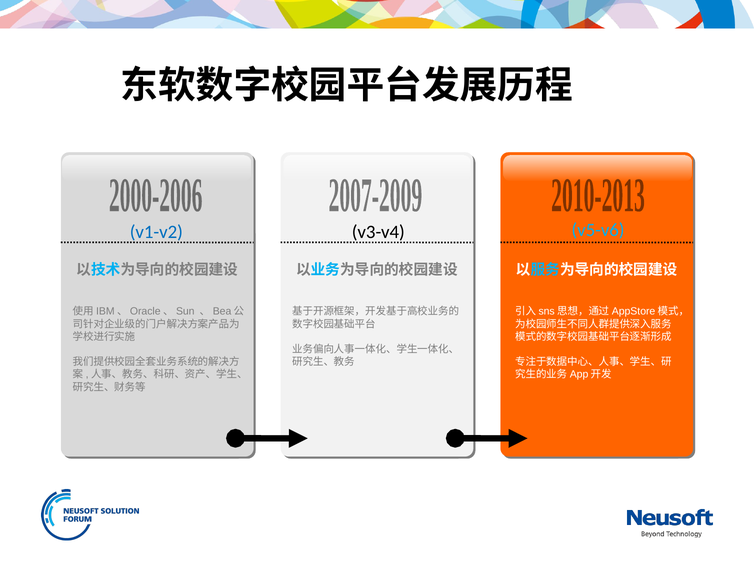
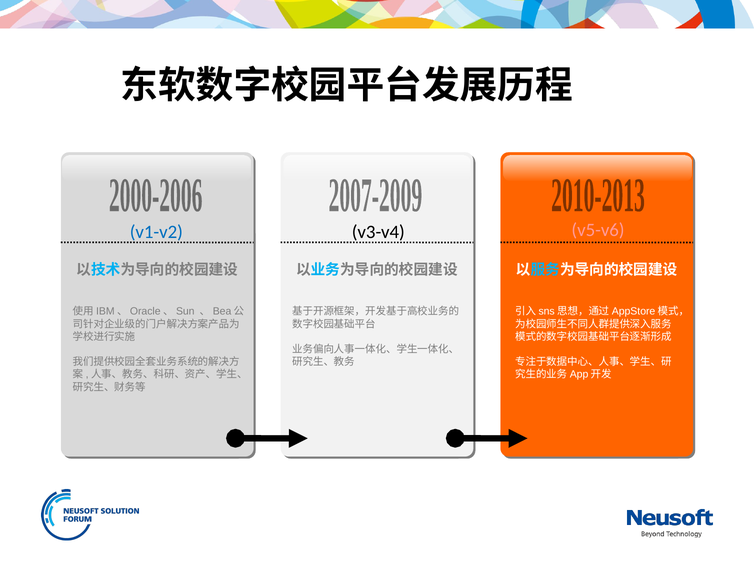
v5-v6 colour: light blue -> pink (598, 230)
